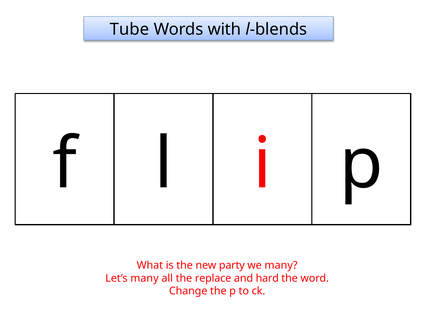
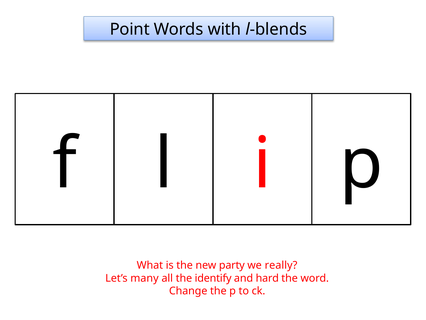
Tube: Tube -> Point (130, 29)
we many: many -> really (281, 265)
replace: replace -> identify (213, 278)
